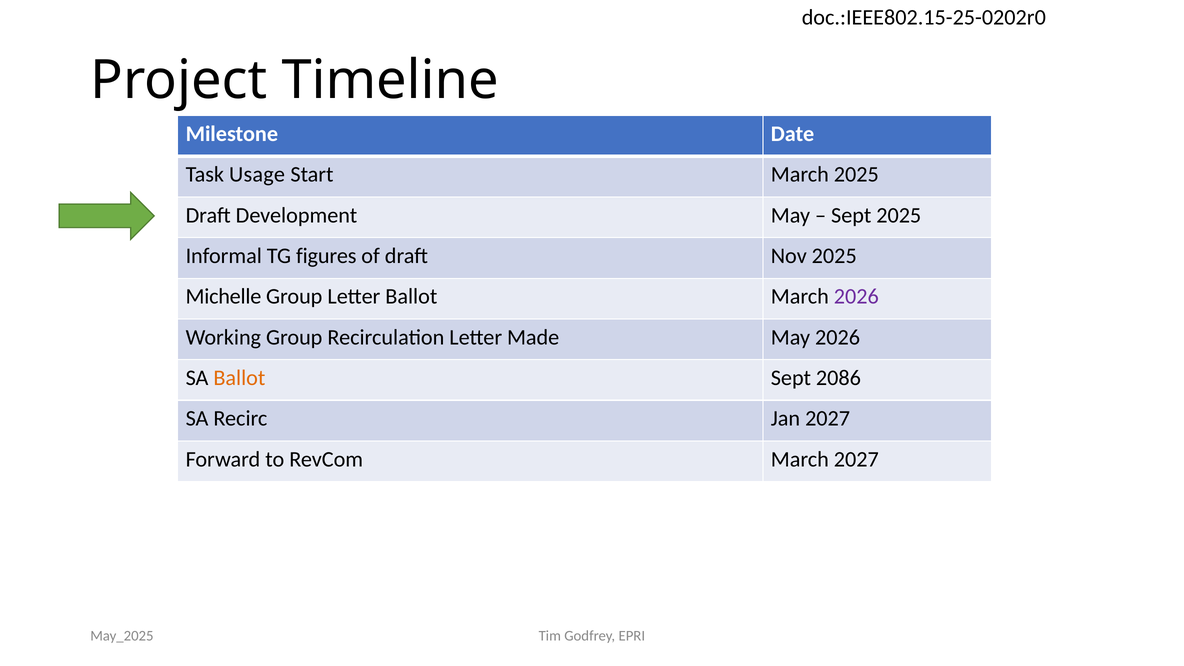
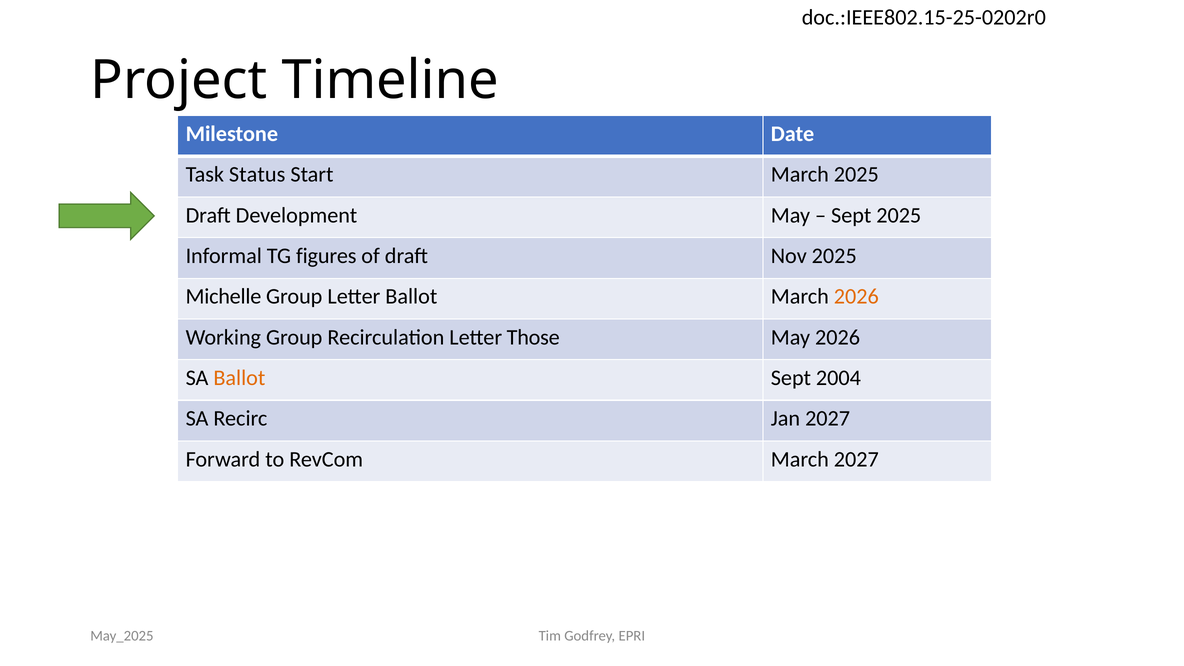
Usage: Usage -> Status (257, 175)
2026 colour: purple -> orange (856, 297)
Made: Made -> Those (533, 337)
2086: 2086 -> 2004 (838, 378)
